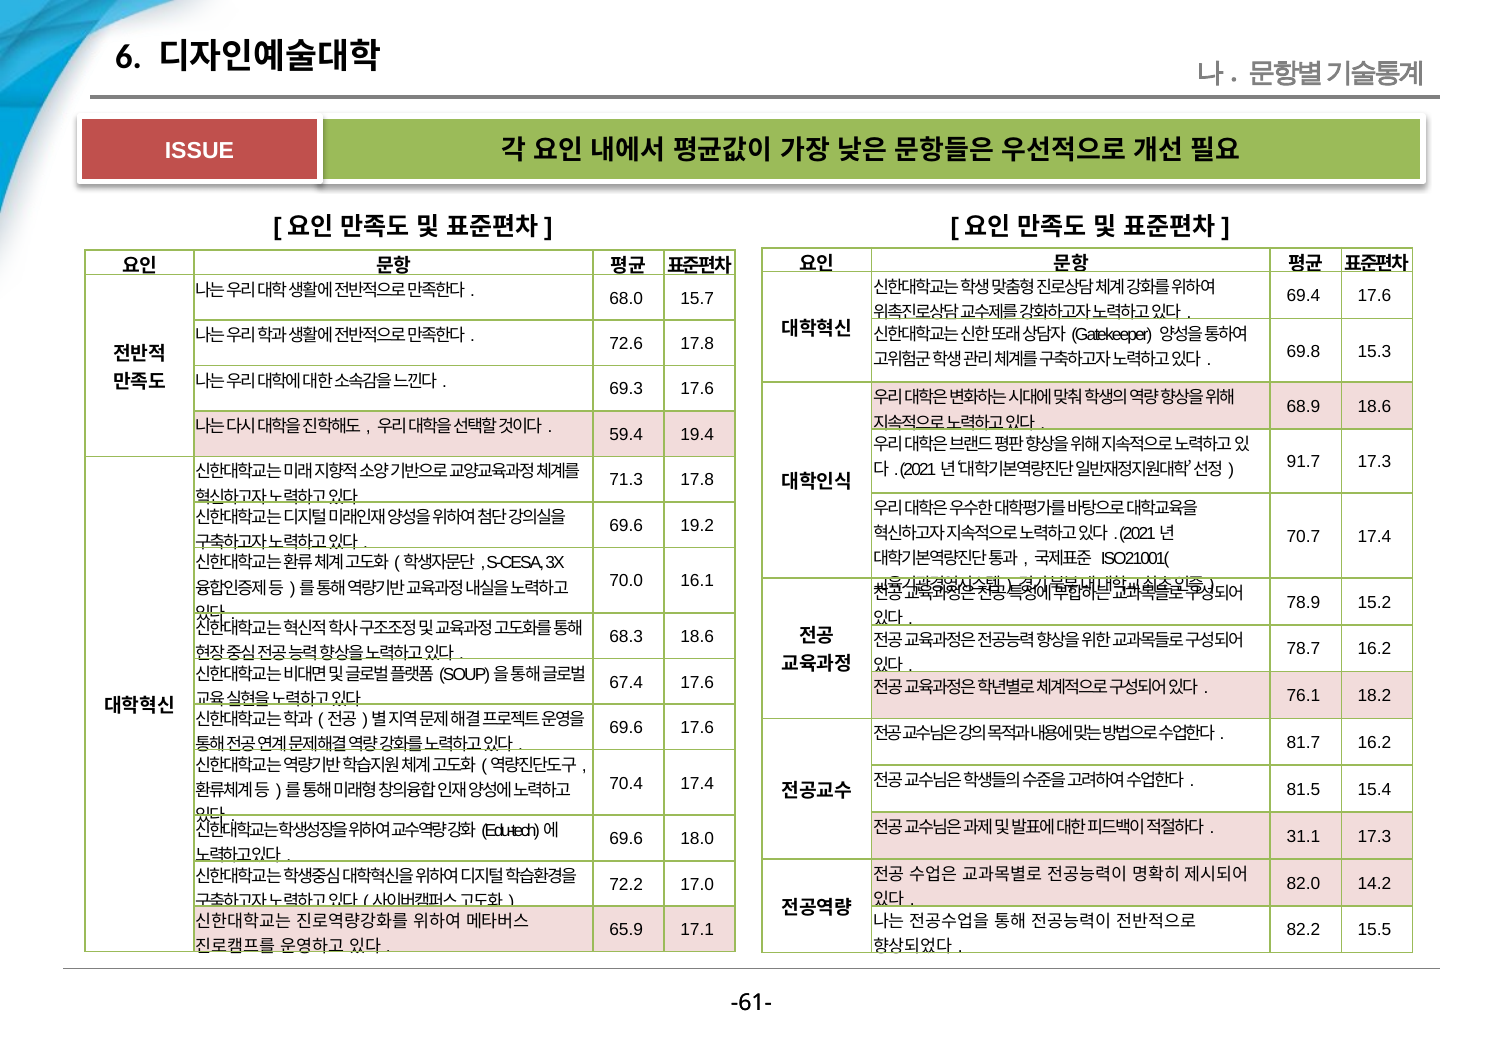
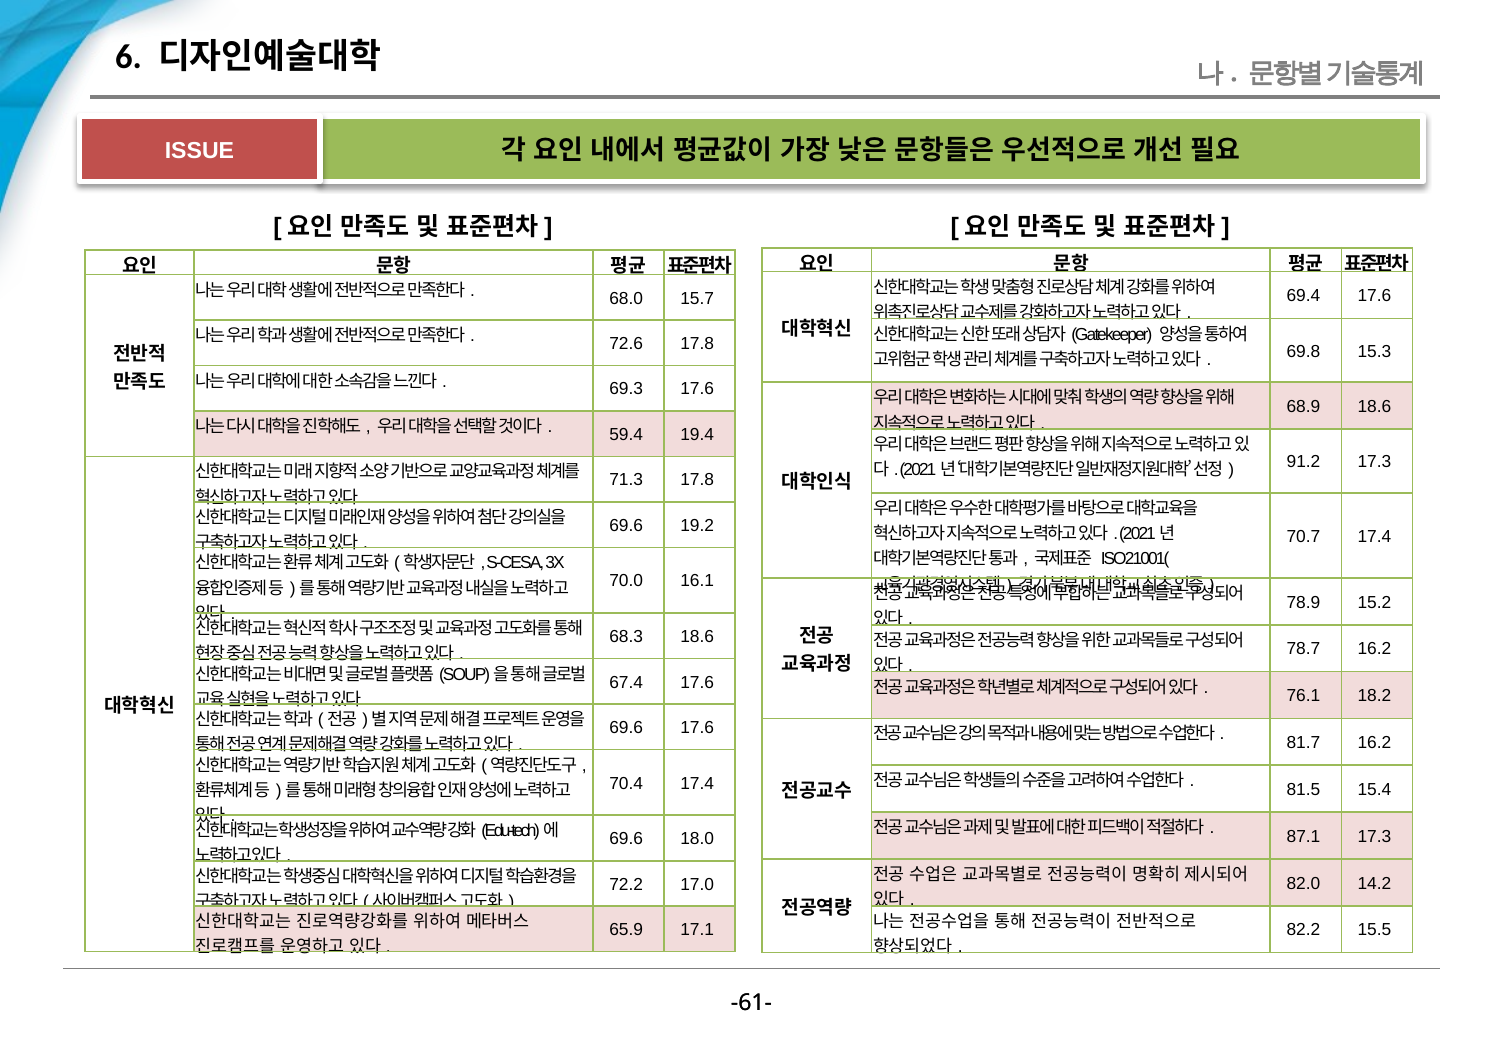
91.7: 91.7 -> 91.2 (1303, 462)
31.1: 31.1 -> 87.1 (1303, 836)
